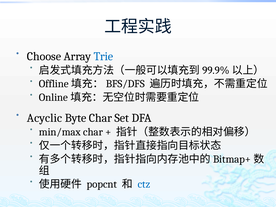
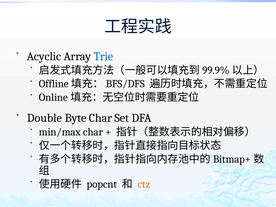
Choose: Choose -> Acyclic (44, 56)
Acyclic: Acyclic -> Double (45, 118)
ctz colour: blue -> orange (144, 184)
